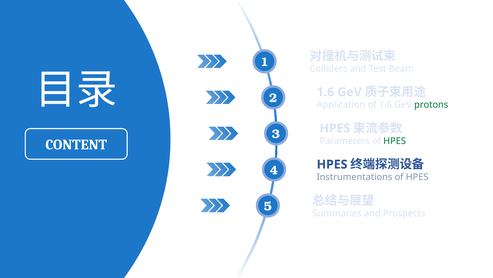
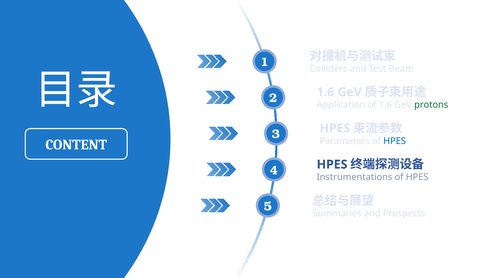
HPES colour: green -> blue (395, 141)
